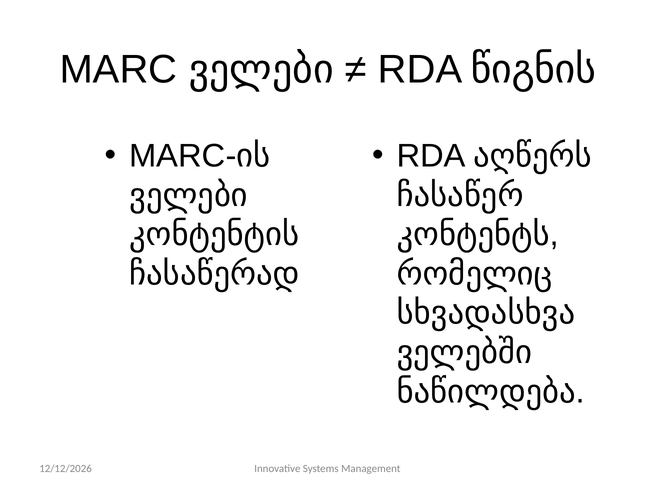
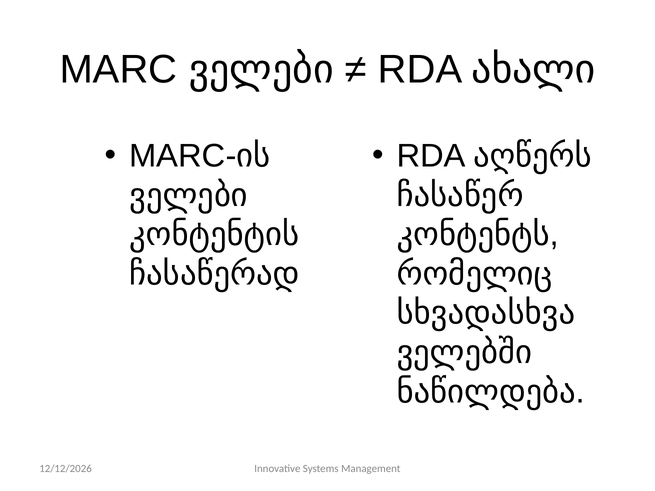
წიგნის: წიგნის -> ახალი (533, 70)
